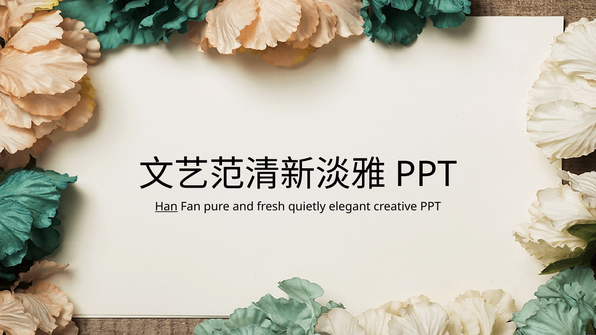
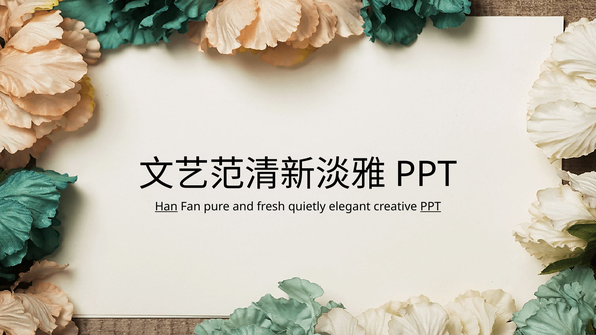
PPT underline: none -> present (431, 207)
